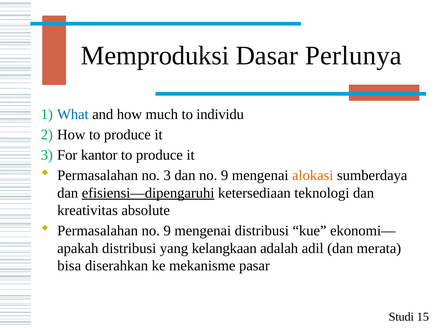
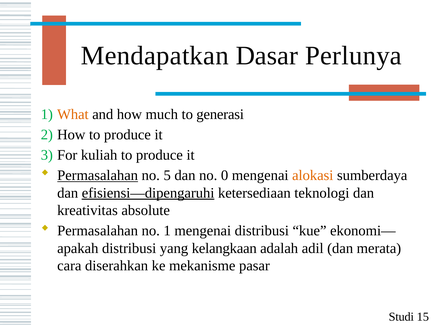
Memproduksi: Memproduksi -> Mendapatkan (155, 56)
What colour: blue -> orange (73, 114)
individu: individu -> generasi (220, 114)
kantor: kantor -> kuliah (99, 155)
Permasalahan underline: none -> present (98, 175)
no 3: 3 -> 5 (167, 175)
dan no 9: 9 -> 0 (225, 175)
Permasalahan no 9: 9 -> 1 (167, 231)
bisa: bisa -> cara (69, 266)
